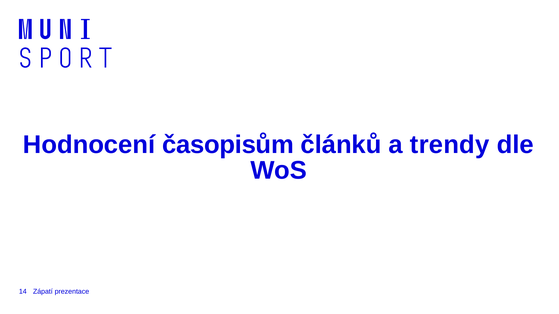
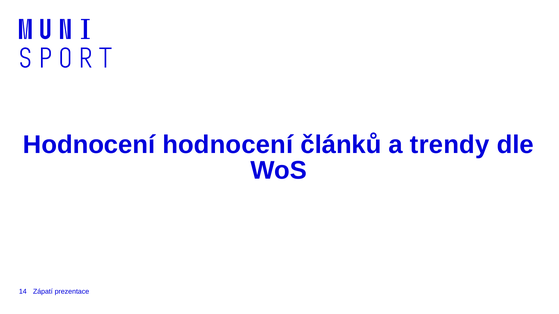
Hodnocení časopisům: časopisům -> hodnocení (228, 145)
